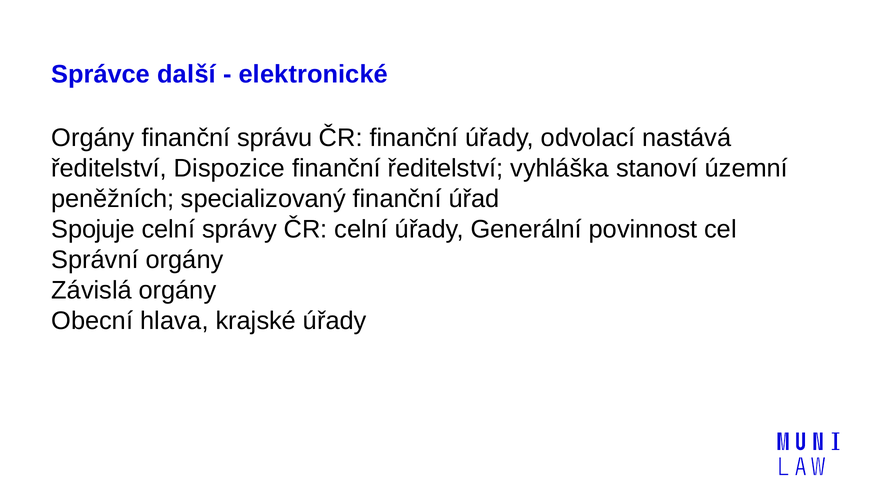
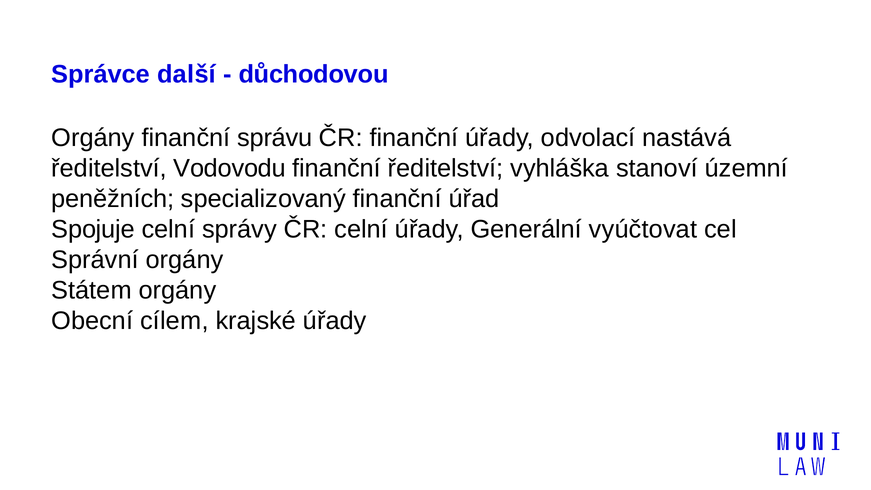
elektronické: elektronické -> důchodovou (314, 74)
Dispozice: Dispozice -> Vodovodu (230, 168)
povinnost: povinnost -> vyúčtovat (643, 229)
Závislá: Závislá -> Státem (92, 290)
hlava: hlava -> cílem (174, 321)
